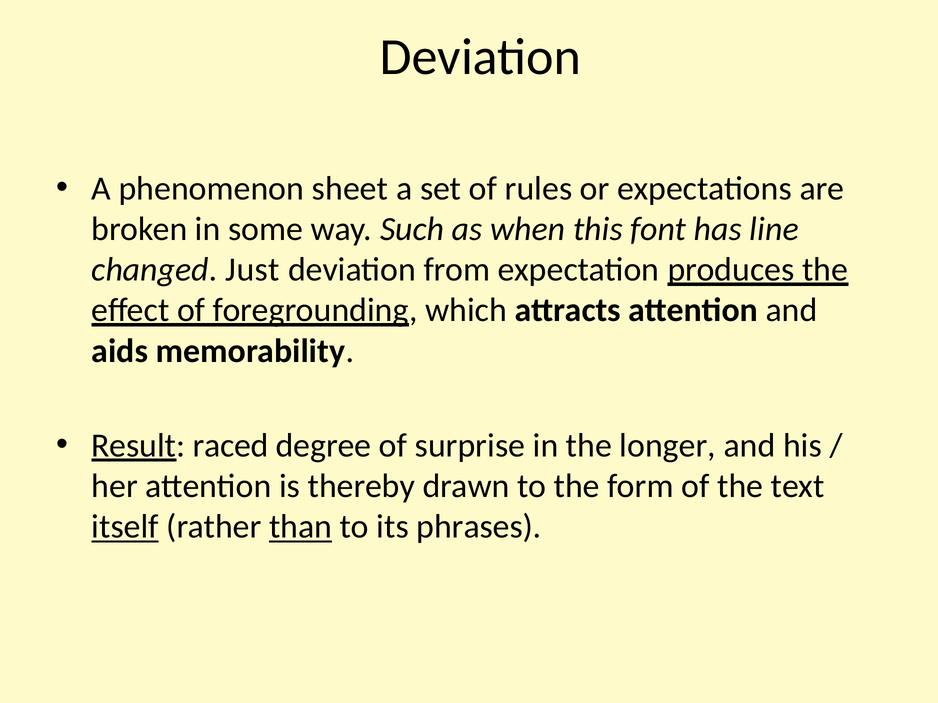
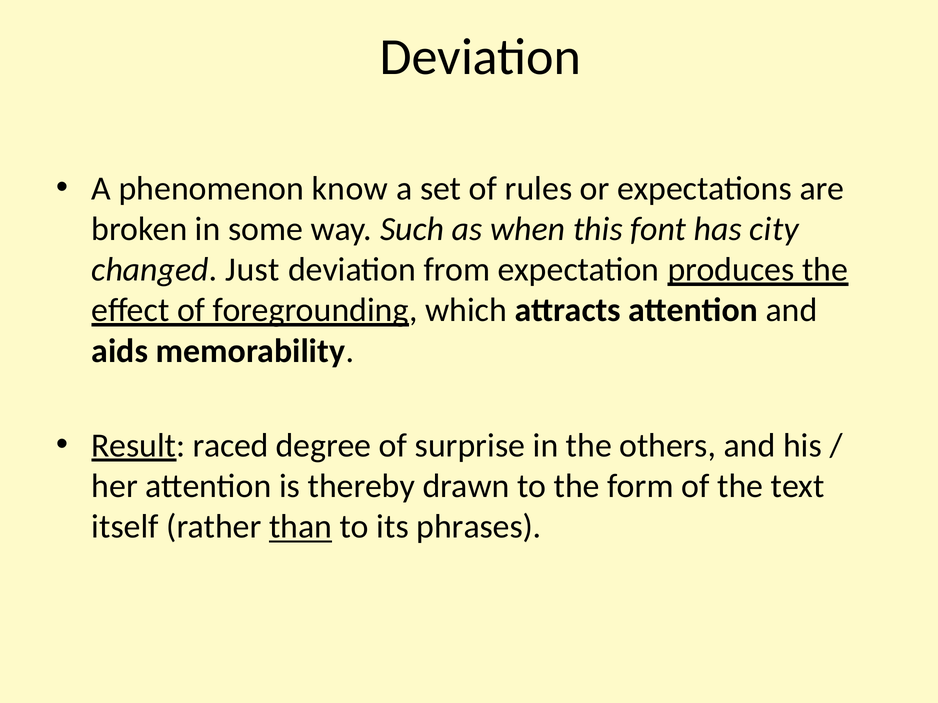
sheet: sheet -> know (350, 189)
line: line -> city (774, 229)
longer: longer -> others (668, 446)
itself underline: present -> none (125, 527)
